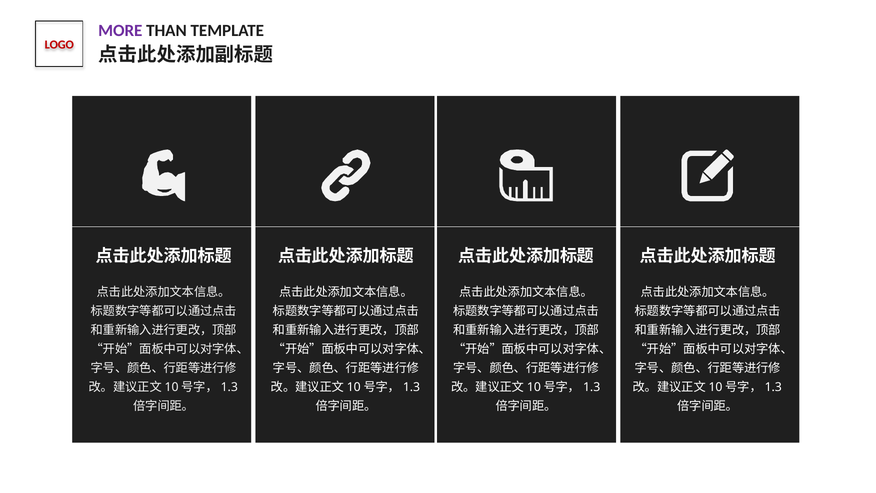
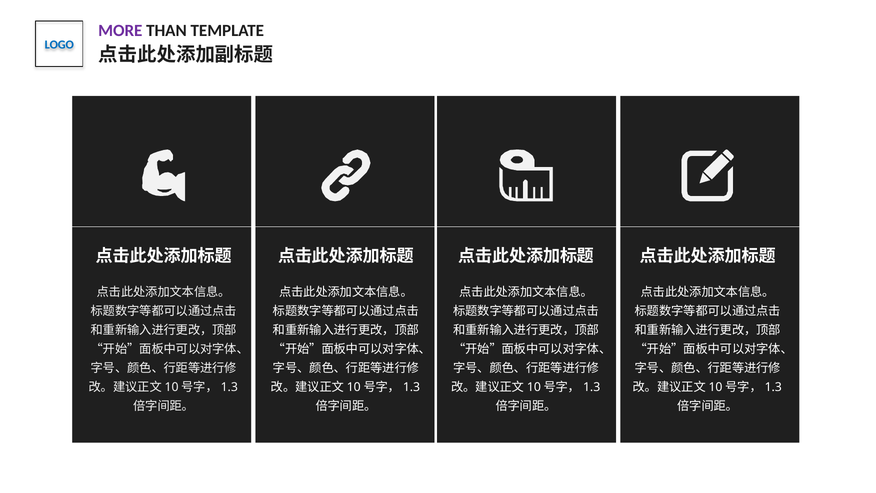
LOGO colour: red -> blue (59, 45)
